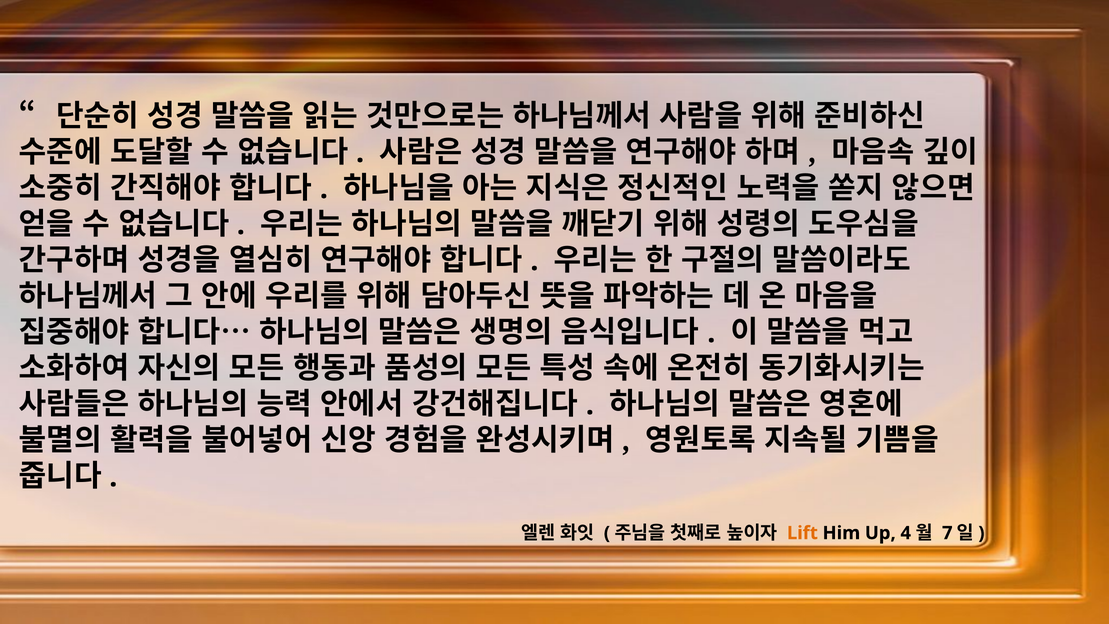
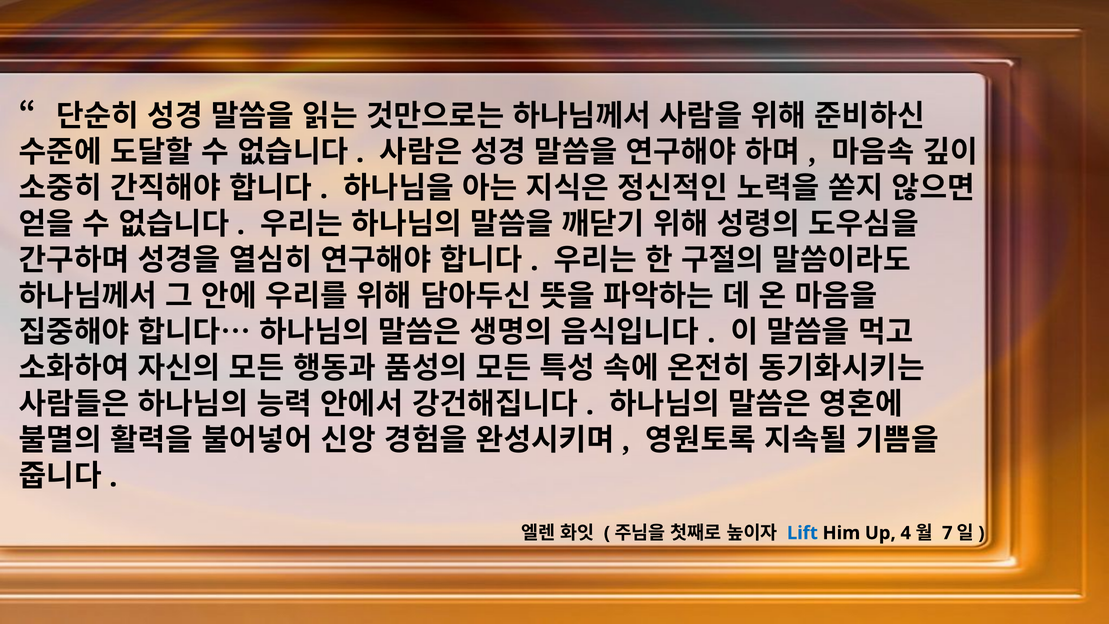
Lift colour: orange -> blue (802, 533)
